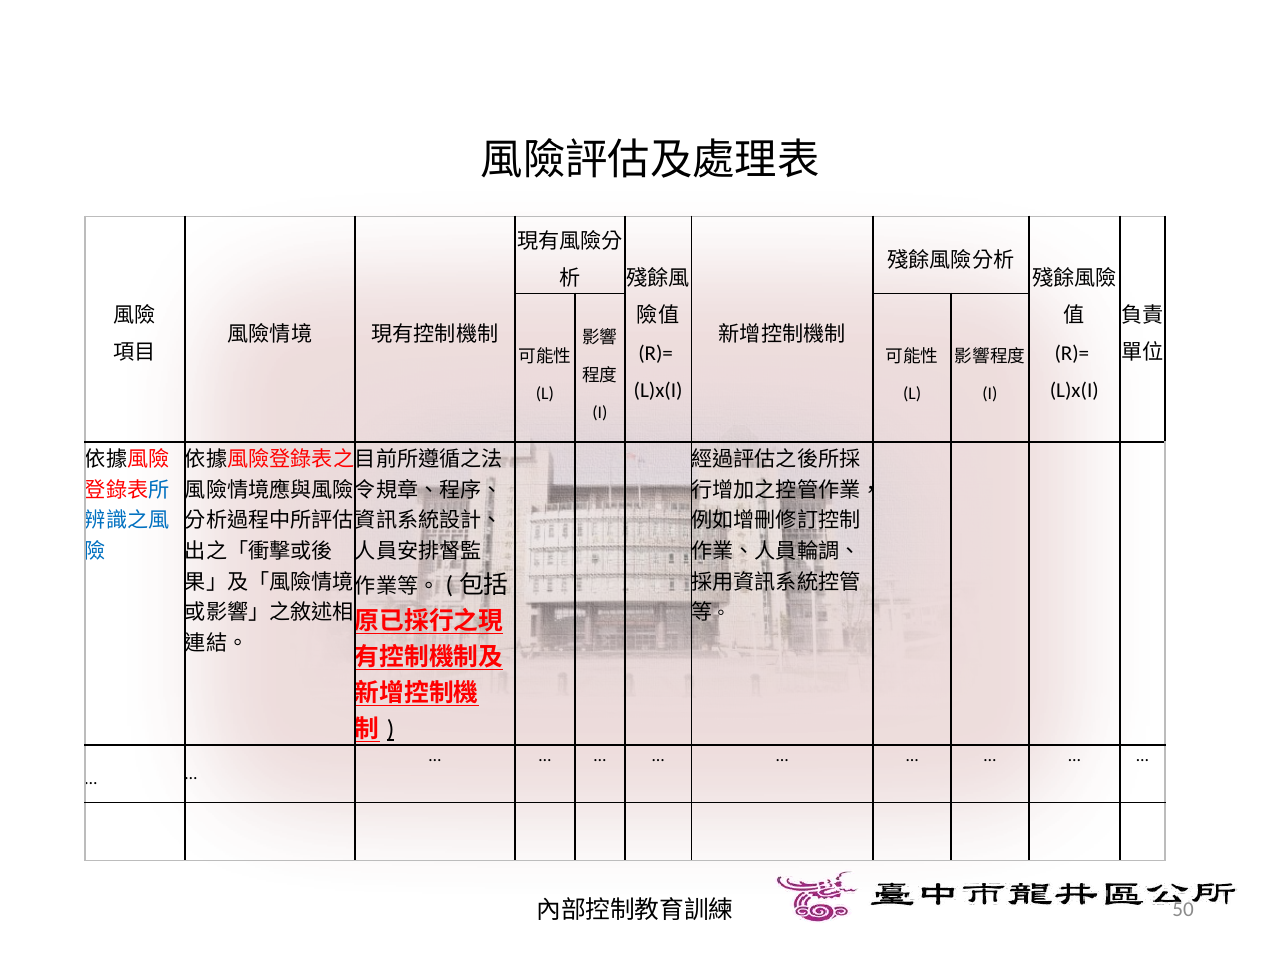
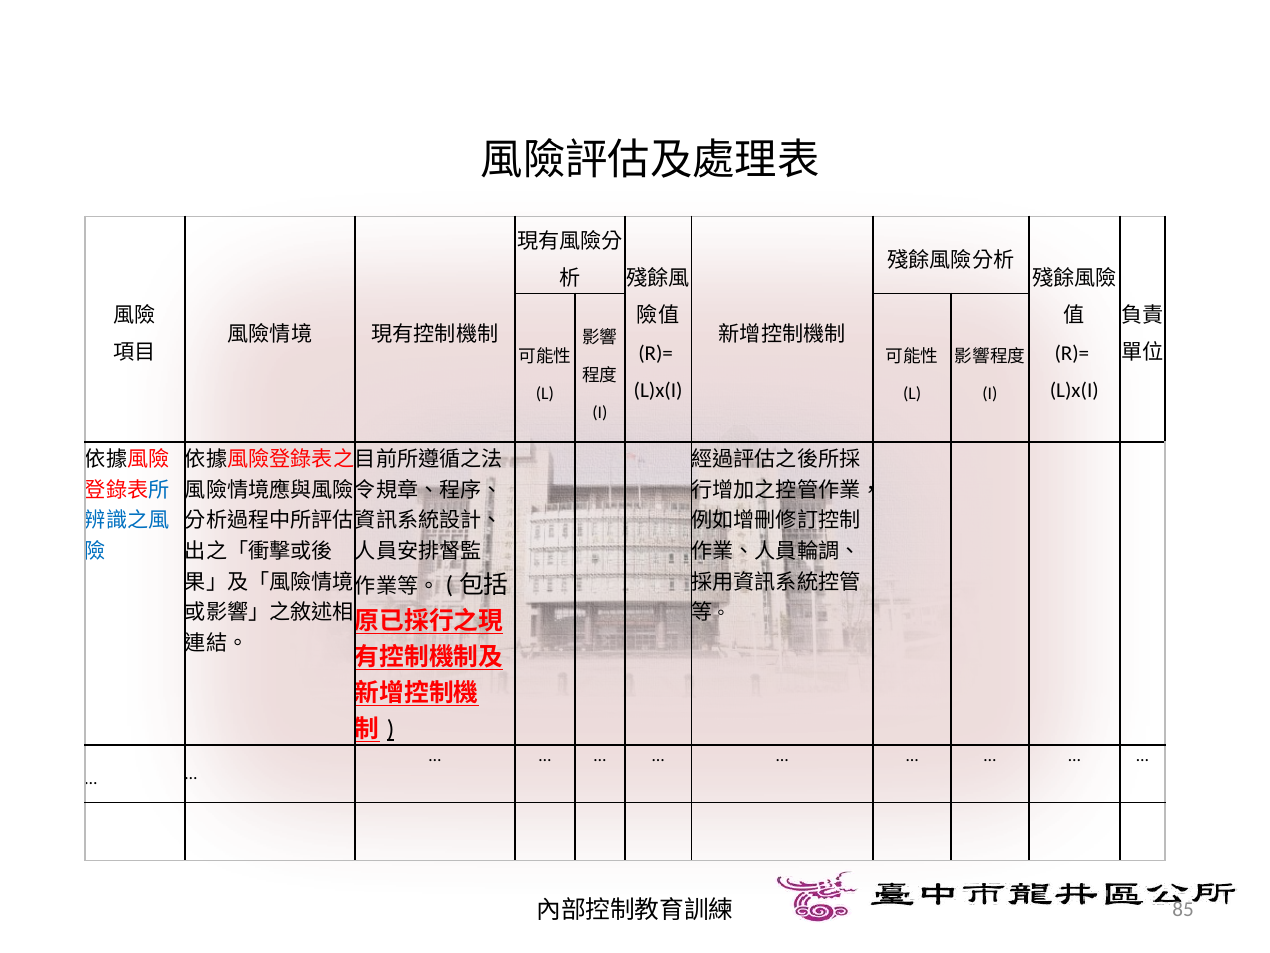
50: 50 -> 85 (1183, 909)
